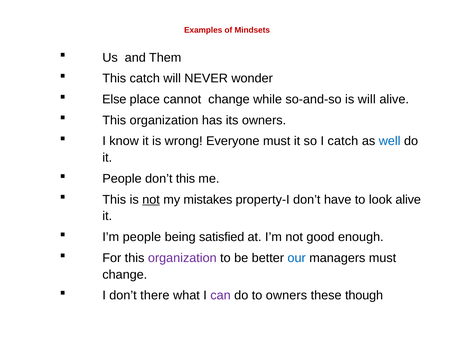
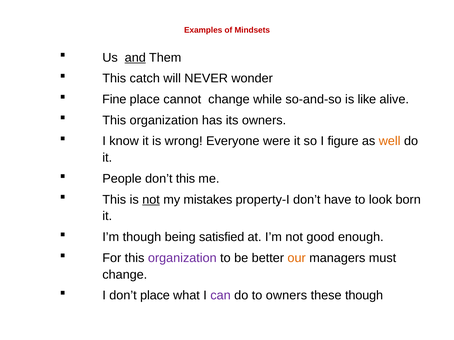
and underline: none -> present (135, 58)
Else: Else -> Fine (114, 99)
is will: will -> like (367, 99)
Everyone must: must -> were (277, 141)
I catch: catch -> figure (343, 141)
well colour: blue -> orange (390, 141)
look alive: alive -> born (408, 200)
I’m people: people -> though (142, 237)
our colour: blue -> orange (297, 258)
don’t there: there -> place (155, 296)
